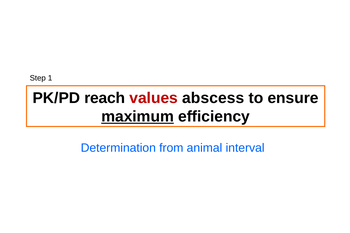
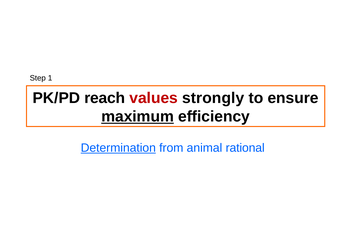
abscess: abscess -> strongly (213, 98)
Determination underline: none -> present (118, 148)
interval: interval -> rational (245, 148)
